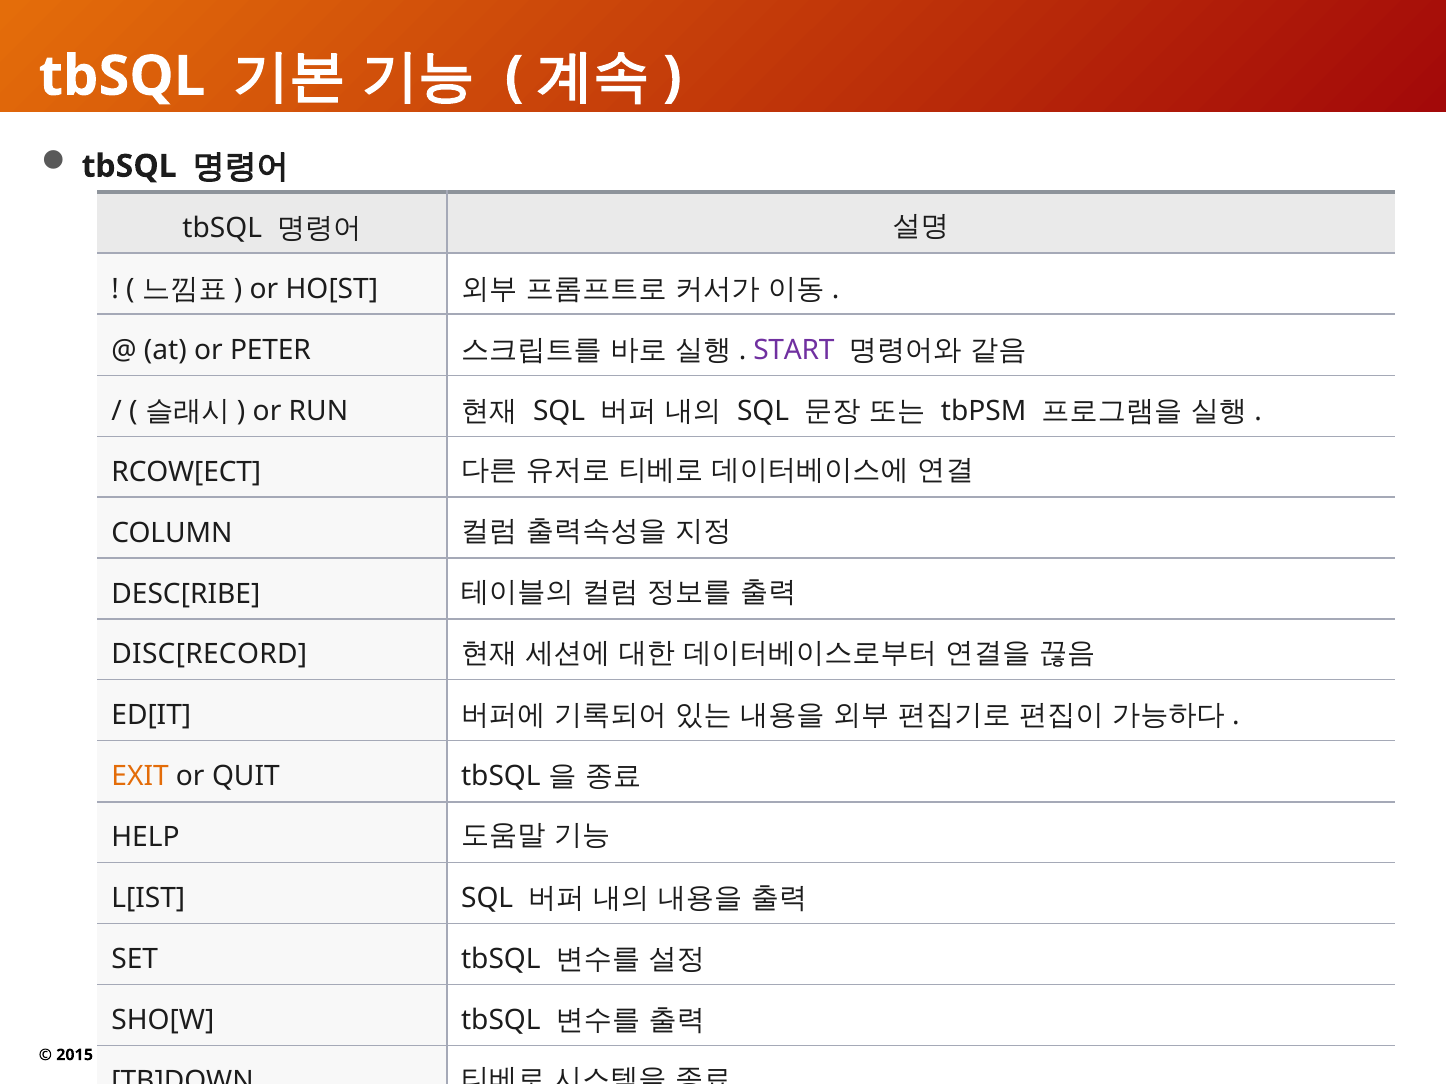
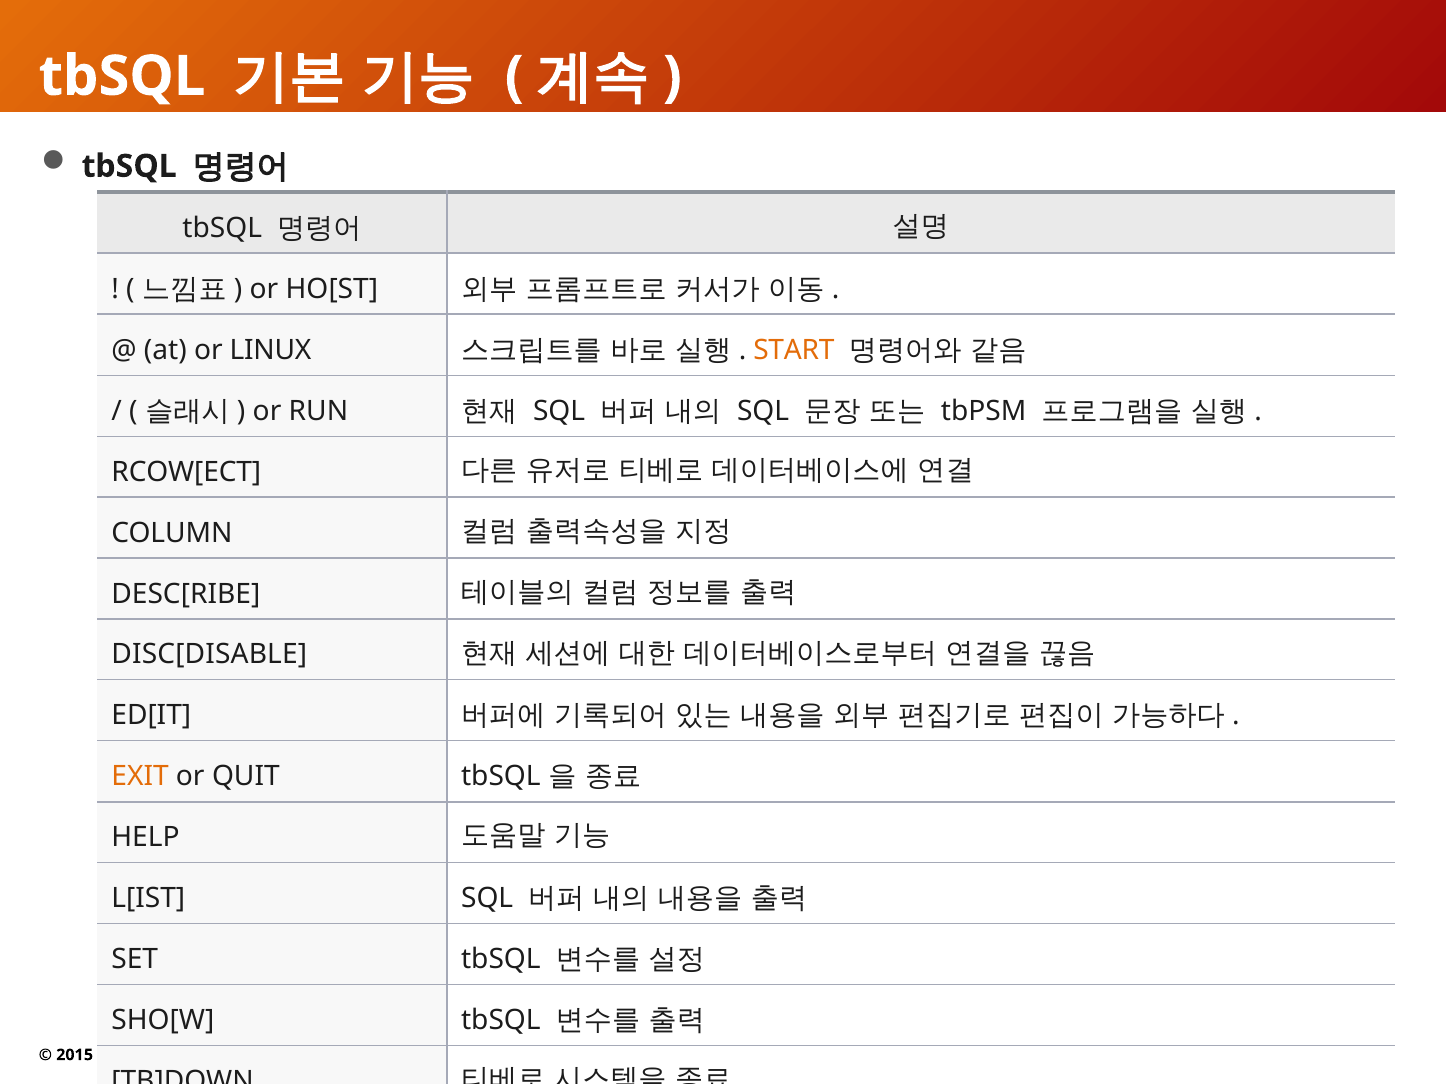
PETER: PETER -> LINUX (270, 351)
START colour: purple -> orange (794, 350)
DISC[RECORD: DISC[RECORD -> DISC[DISABLE (209, 655)
